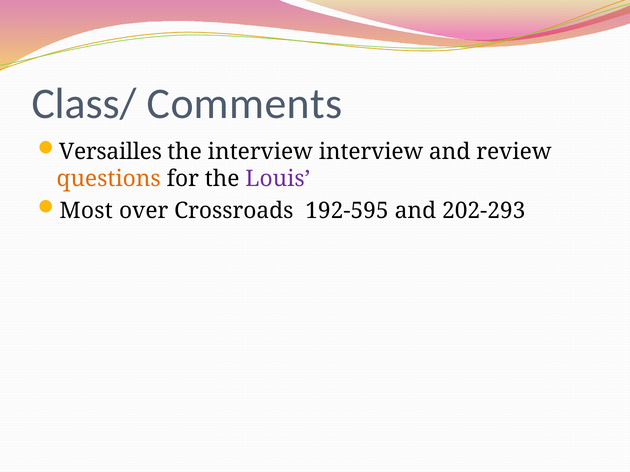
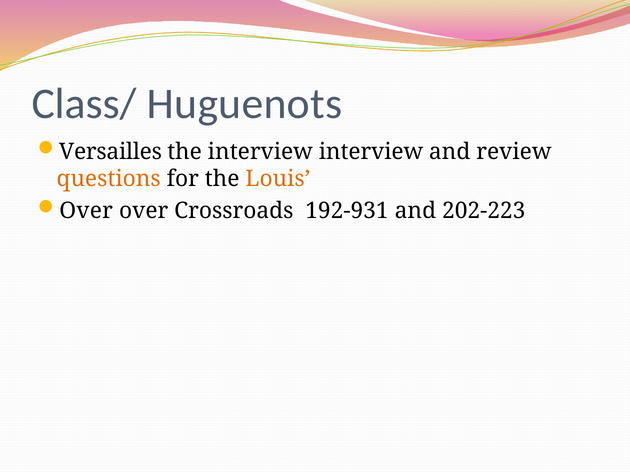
Comments: Comments -> Huguenots (245, 104)
Louis colour: purple -> orange (278, 179)
Most: Most -> Over (86, 211)
192-595: 192-595 -> 192-931 (347, 211)
202-293: 202-293 -> 202-223 (484, 211)
